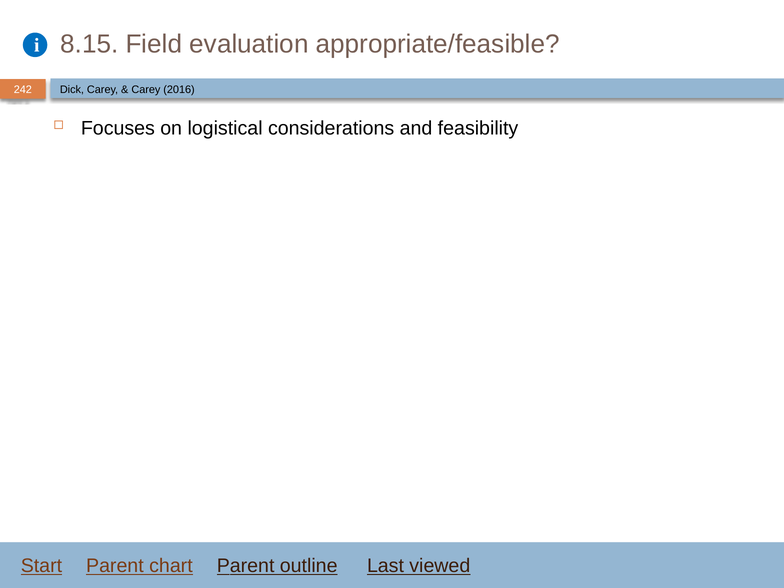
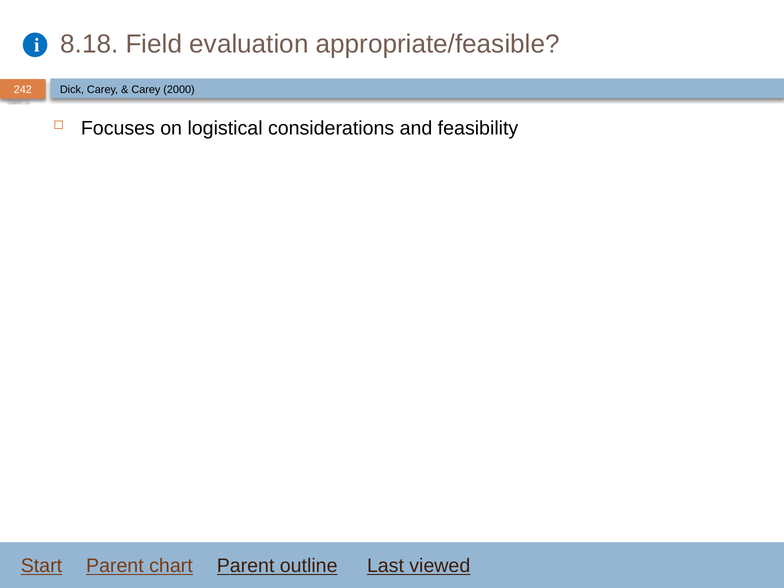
8.15: 8.15 -> 8.18 (89, 44)
2016: 2016 -> 2000 (179, 90)
